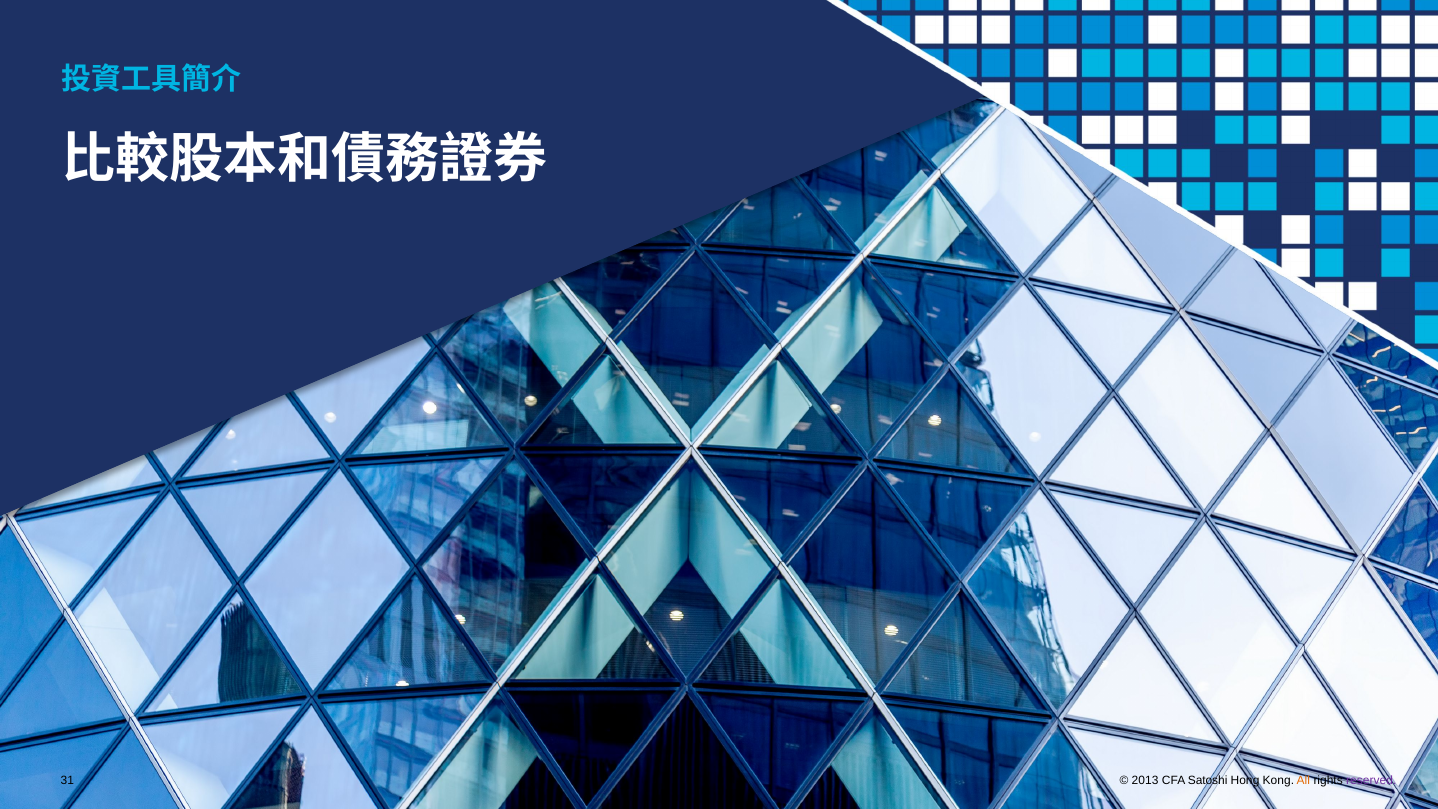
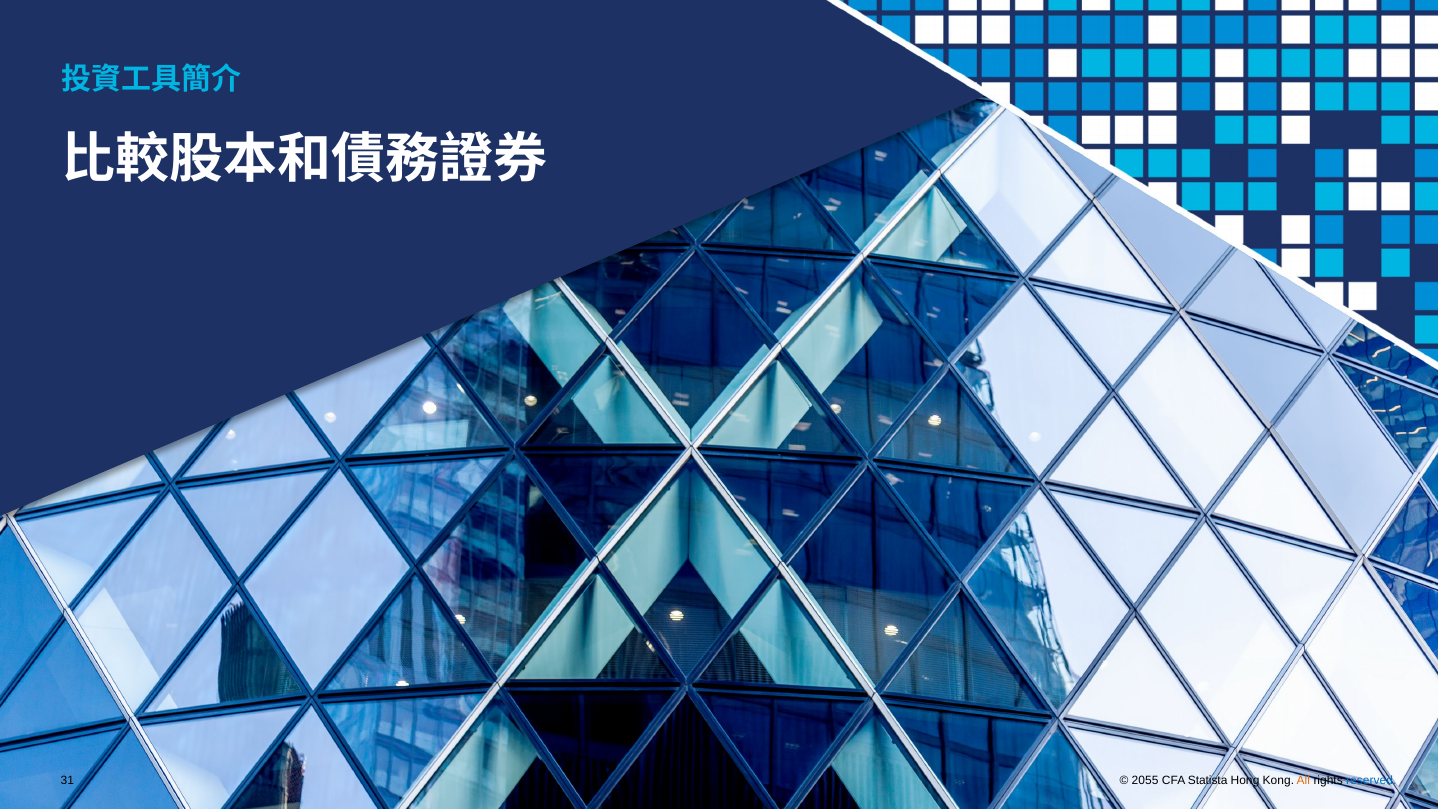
2013: 2013 -> 2055 (1145, 780)
Satoshi: Satoshi -> Statista (1208, 780)
reserved colour: purple -> blue (1371, 780)
